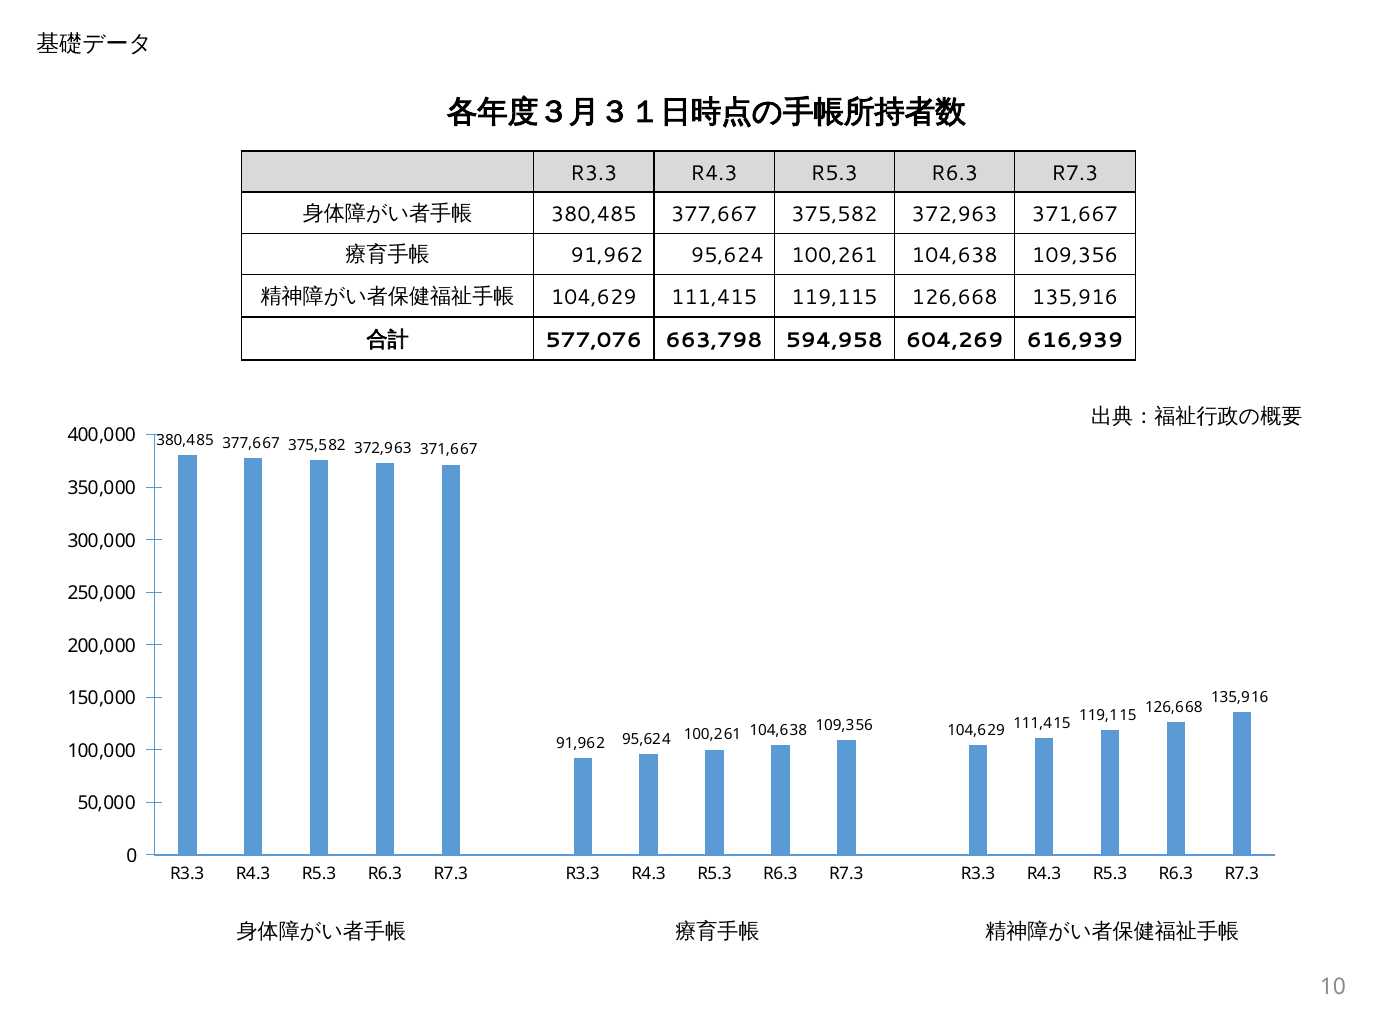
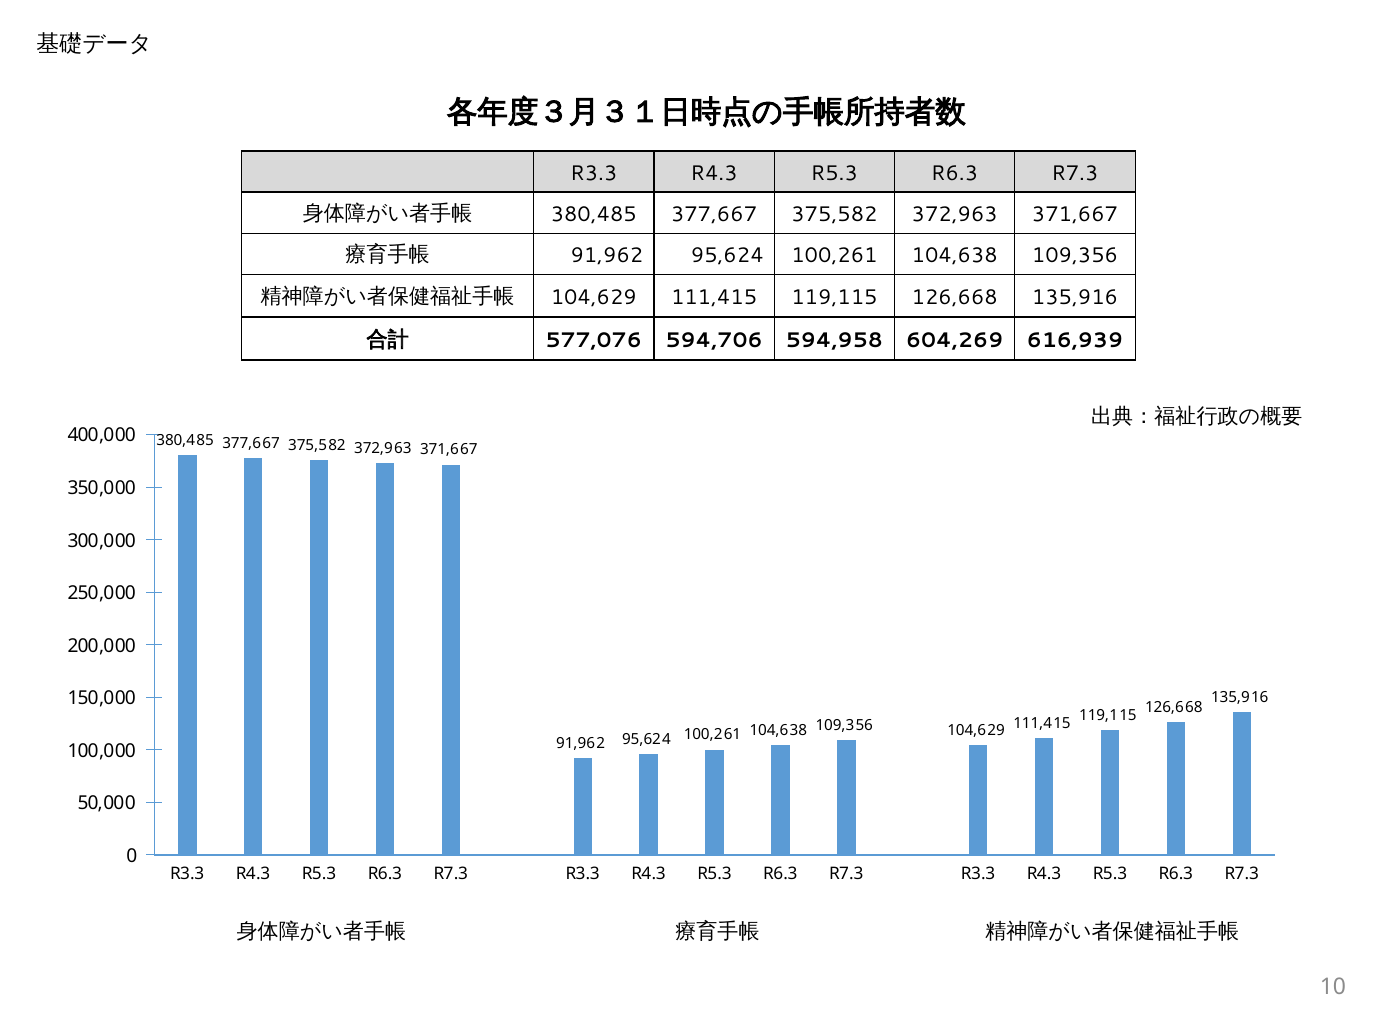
663,798: 663,798 -> 594,706 (714, 340)
